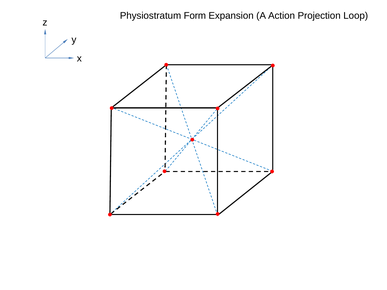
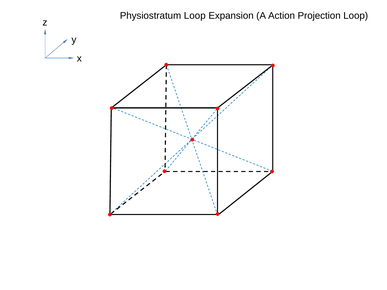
Physiostratum Form: Form -> Loop (195, 16)
